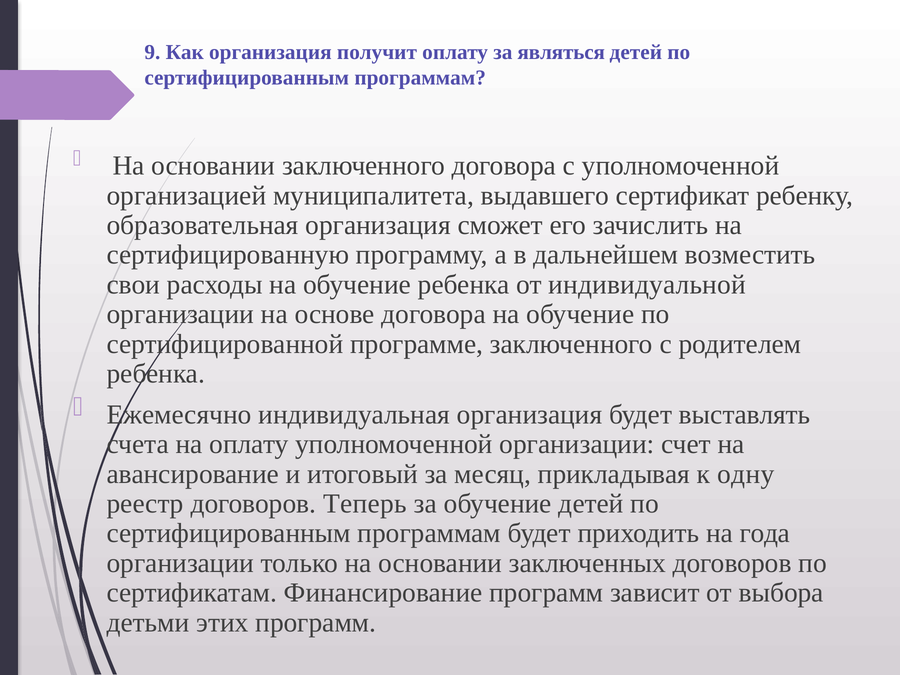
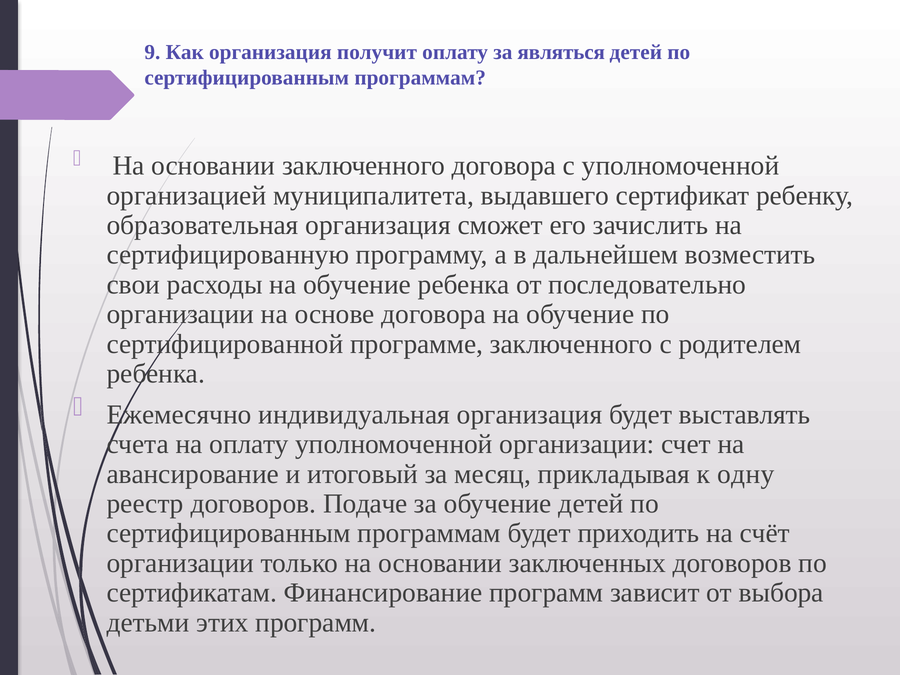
индивидуальной: индивидуальной -> последовательно (647, 285)
Теперь: Теперь -> Подаче (365, 504)
года: года -> счёт (765, 533)
